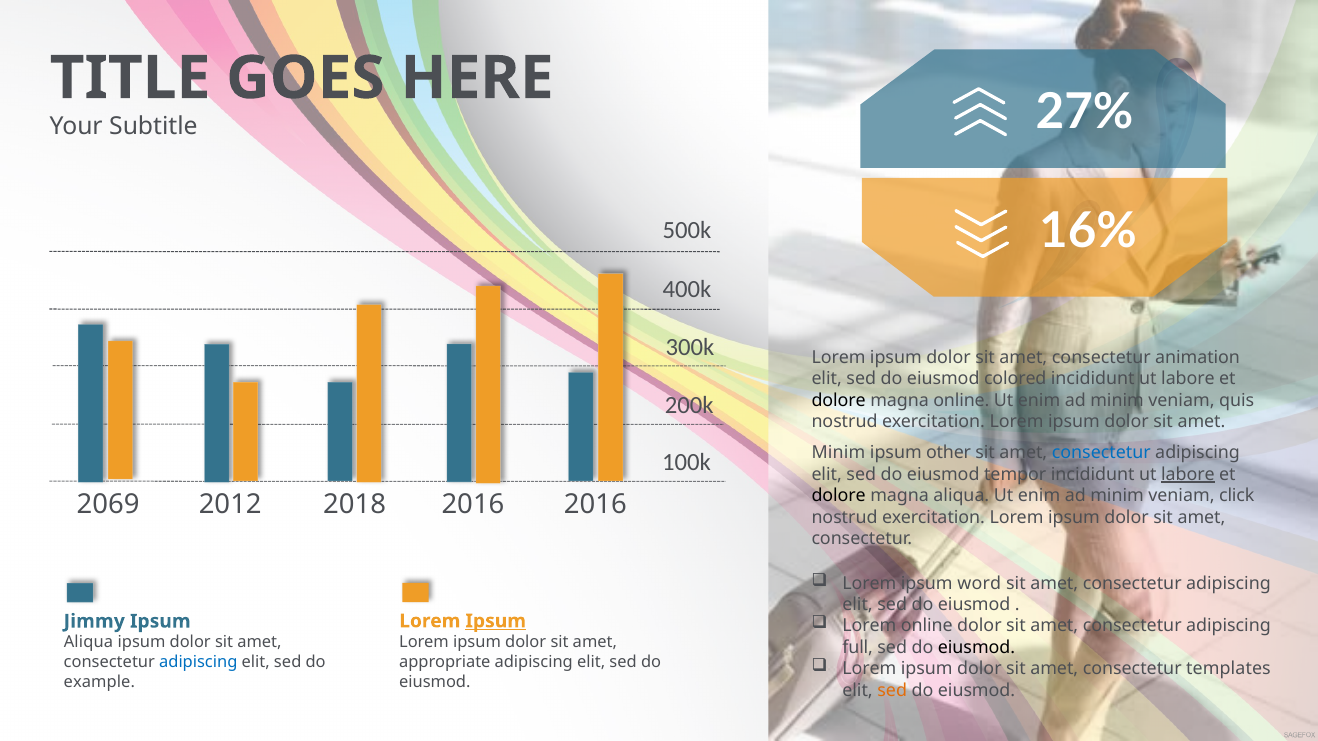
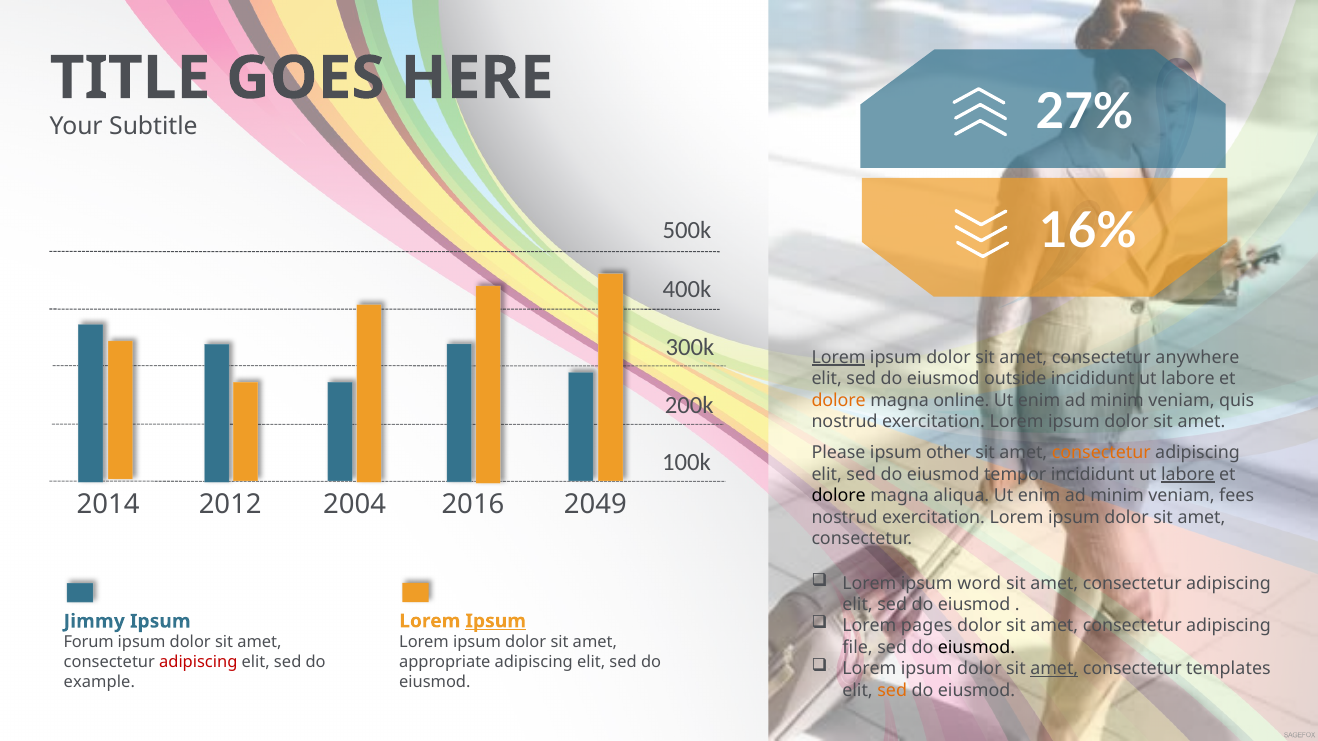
Lorem underline: none -> present (839, 357)
animation: animation -> anywhere (1198, 357)
colored: colored -> outside (1015, 379)
dolore colour: black -> orange (839, 400)
Minim: Minim -> Please (839, 453)
consectetur colour: blue -> orange (1101, 453)
click: click -> fees (1237, 496)
2069: 2069 -> 2014 (108, 505)
2018: 2018 -> 2004 (355, 505)
2016 2016: 2016 -> 2049 (595, 505)
Lorem online: online -> pages (927, 626)
Aliqua: Aliqua -> Forum (89, 643)
full: full -> file (858, 648)
adipiscing colour: blue -> red (198, 662)
amet underline: none -> present (1054, 669)
